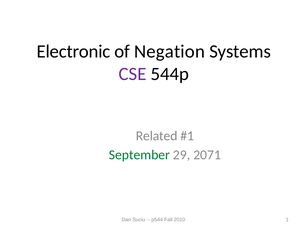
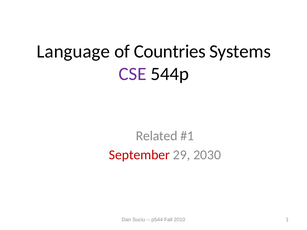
Electronic: Electronic -> Language (73, 51)
Negation: Negation -> Countries (170, 51)
September colour: green -> red (139, 155)
2071: 2071 -> 2030 (207, 155)
